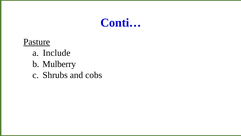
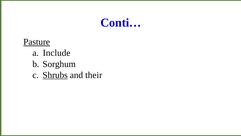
Mulberry: Mulberry -> Sorghum (59, 64)
Shrubs underline: none -> present (55, 75)
cobs: cobs -> their (94, 75)
